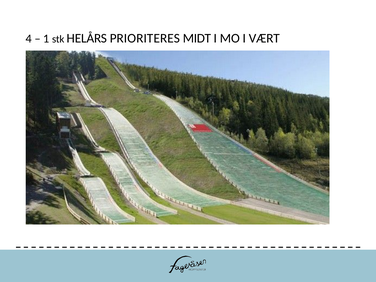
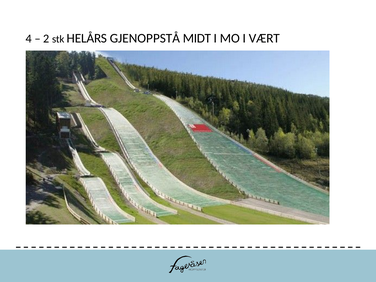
1: 1 -> 2 (46, 39)
PRIORITERES: PRIORITERES -> GJENOPPSTÅ (145, 38)
